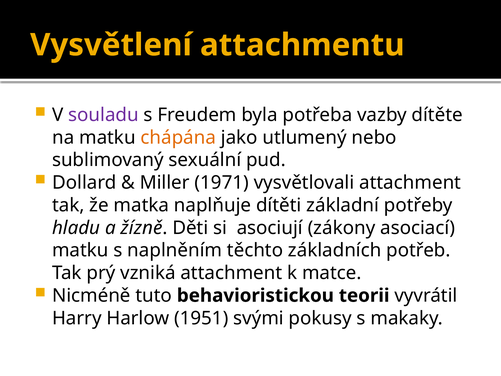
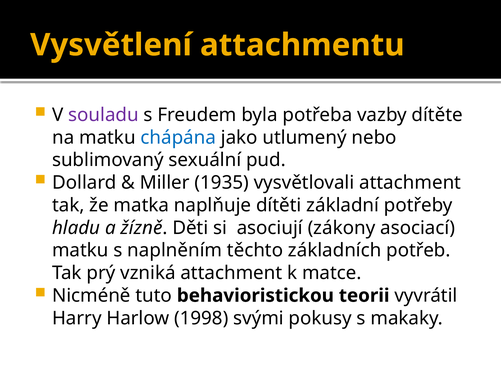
chápána colour: orange -> blue (178, 137)
1971: 1971 -> 1935 (222, 183)
1951: 1951 -> 1998 (201, 318)
